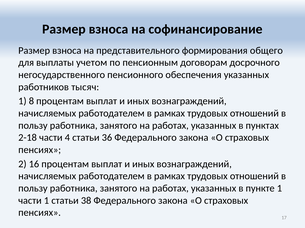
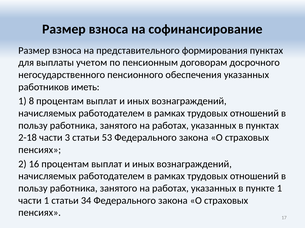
формирования общего: общего -> пунктах (266, 51)
тысяч: тысяч -> иметь (85, 87)
4: 4 -> 3 (67, 138)
36: 36 -> 53 (107, 138)
38: 38 -> 34 (86, 201)
